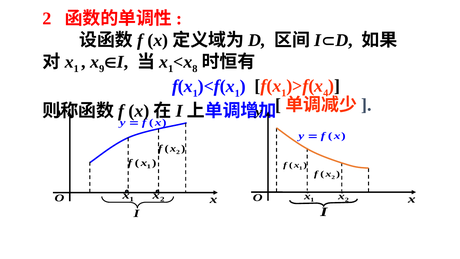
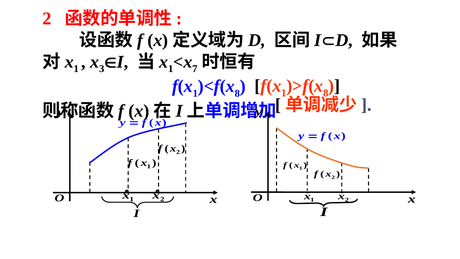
9: 9 -> 3 (102, 69)
8: 8 -> 7 (195, 69)
4: 4 -> 8 (326, 93)
1: 1 -> 8 (237, 93)
